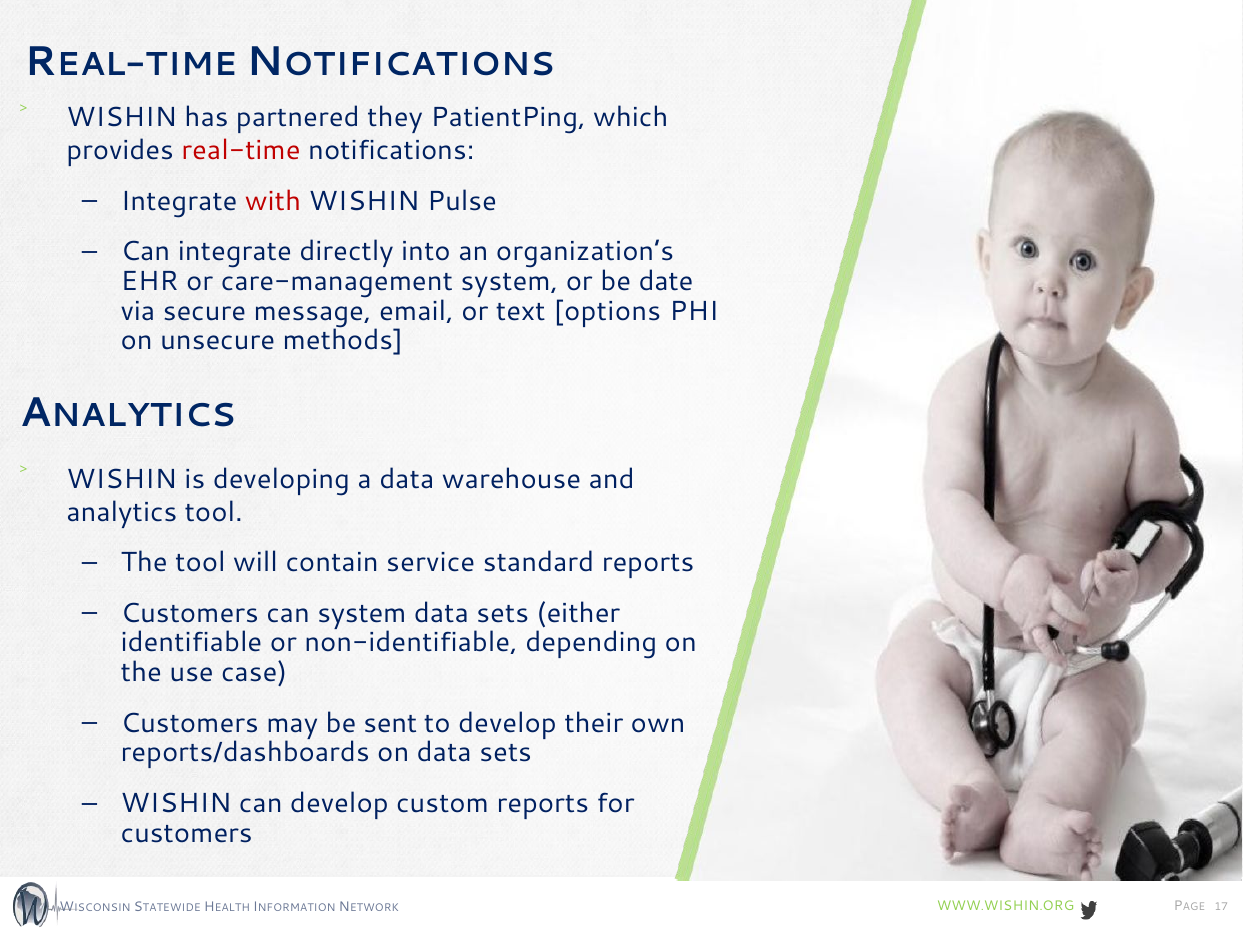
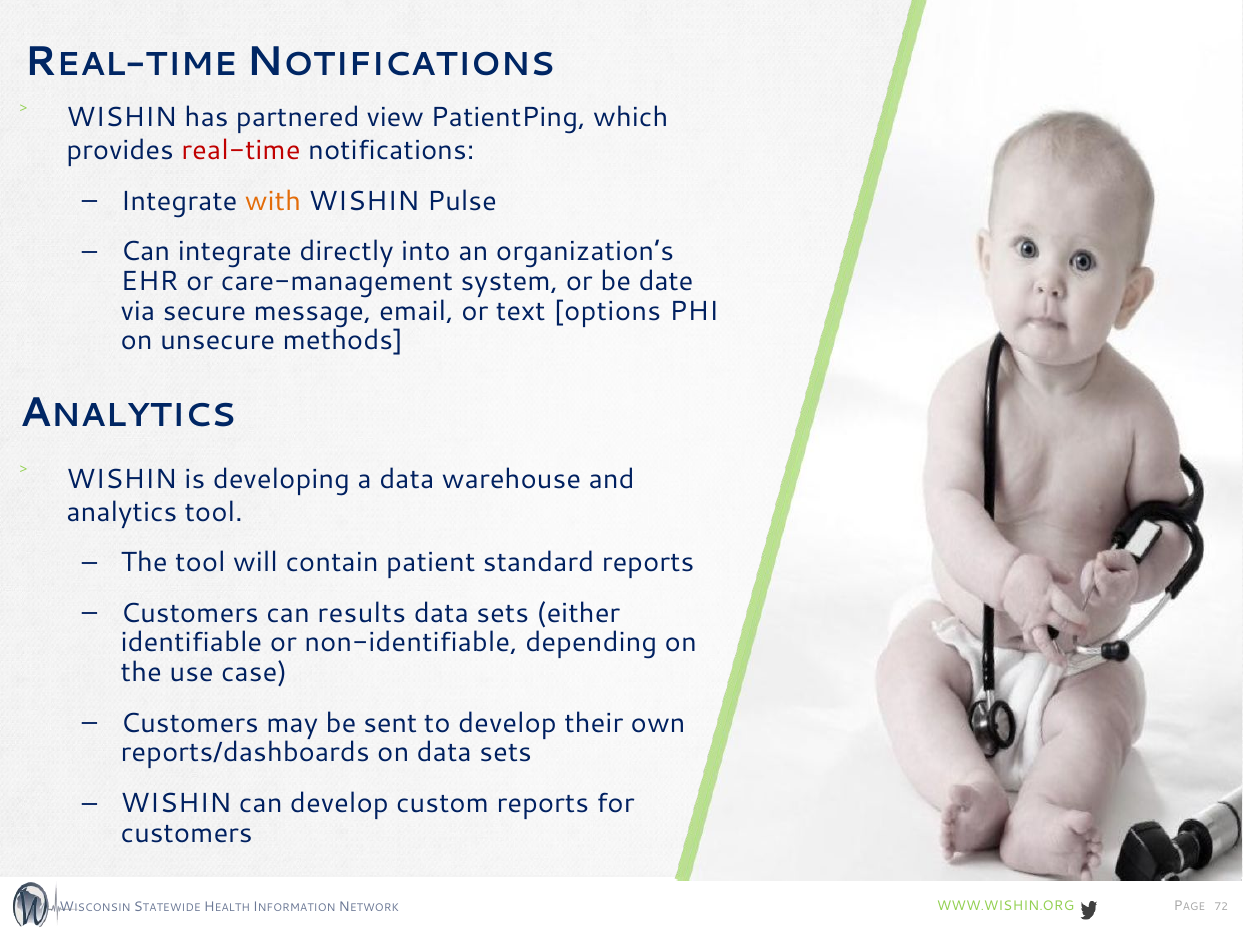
they: they -> view (395, 118)
with colour: red -> orange (273, 201)
service: service -> patient (431, 563)
can system: system -> results (362, 613)
17: 17 -> 72 (1221, 907)
